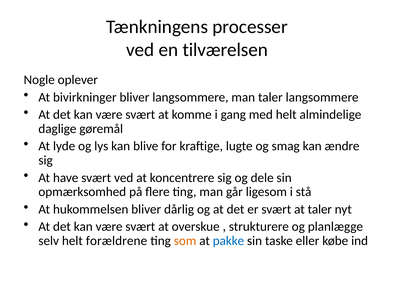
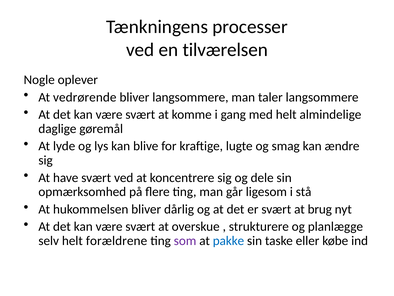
bivirkninger: bivirkninger -> vedrørende (85, 97)
at taler: taler -> brug (320, 209)
som colour: orange -> purple (185, 240)
